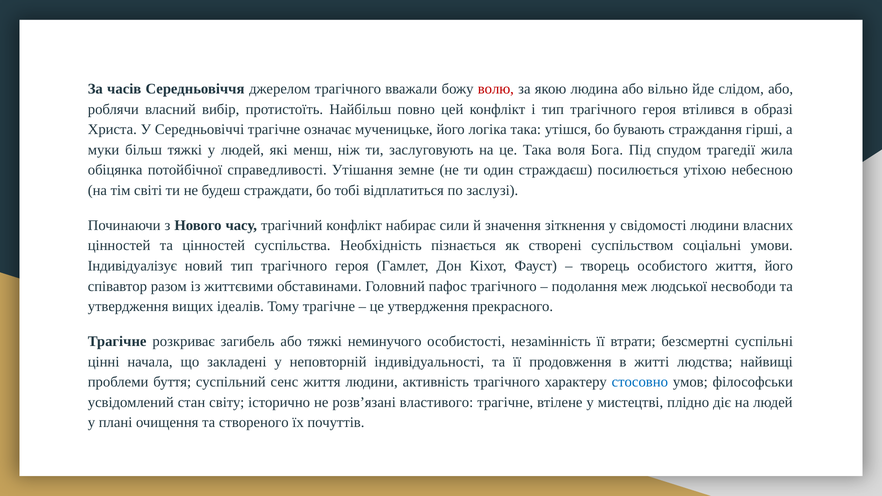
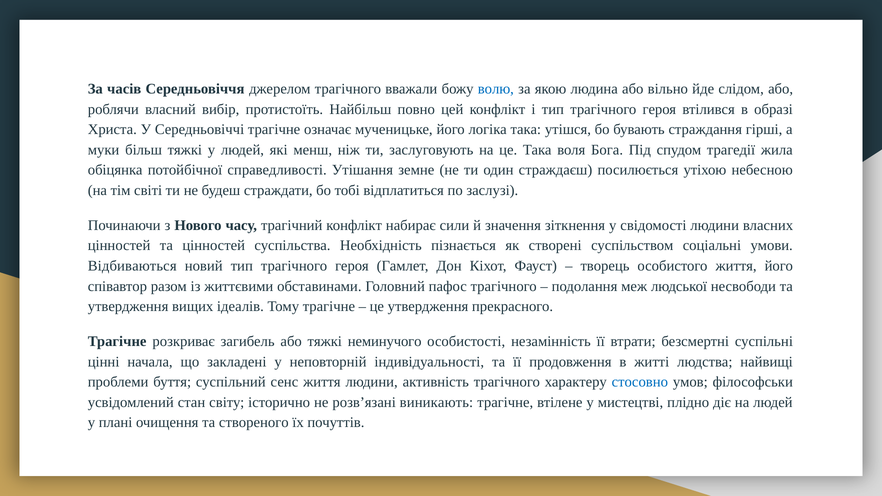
волю colour: red -> blue (496, 89)
Індивідуалізує: Індивідуалізує -> Відбиваються (132, 266)
властивого: властивого -> виникають (436, 402)
